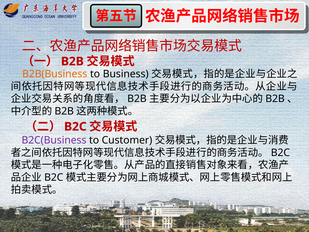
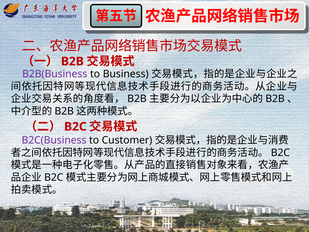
B2B(Business colour: orange -> purple (55, 74)
